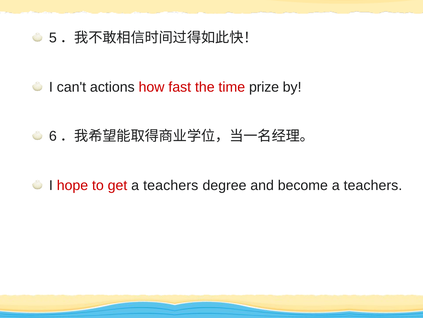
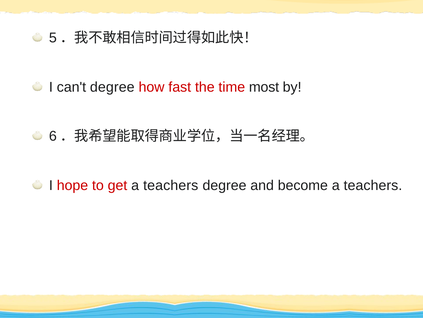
can't actions: actions -> degree (112, 87)
prize: prize -> most (264, 87)
